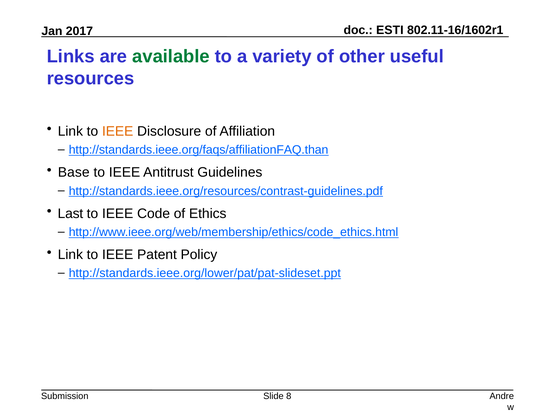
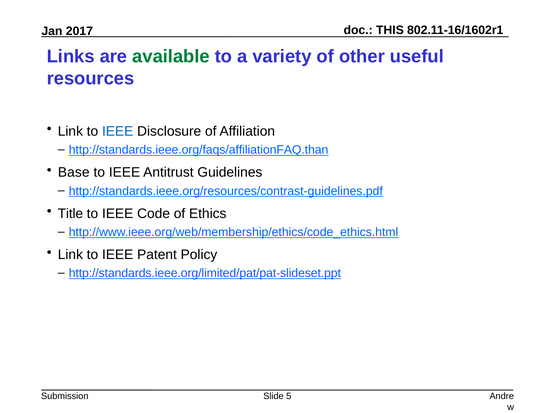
ESTI: ESTI -> THIS (390, 30)
IEEE colour: orange -> blue (118, 131)
Last: Last -> Title (70, 213)
http://standards.ieee.org/lower/pat/pat-slideset.ppt: http://standards.ieee.org/lower/pat/pat-slideset.ppt -> http://standards.ieee.org/limited/pat/pat-slideset.ppt (205, 273)
8: 8 -> 5 (289, 396)
